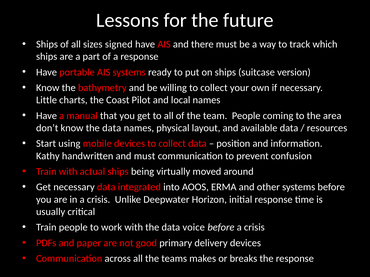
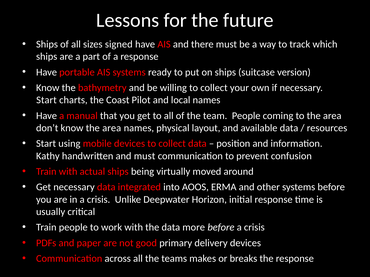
Little: Little -> Start (46, 100)
know the data: data -> area (112, 128)
voice: voice -> more (194, 228)
